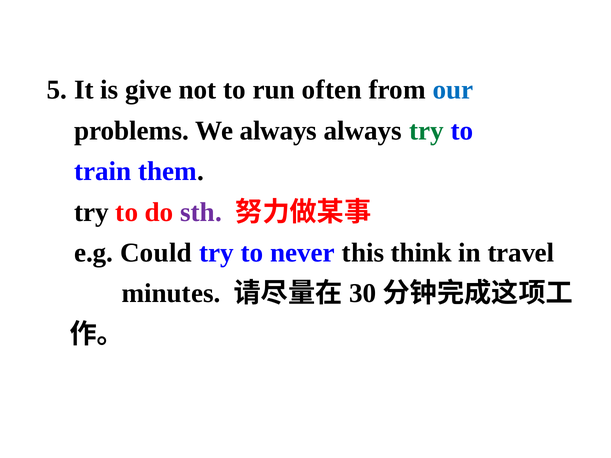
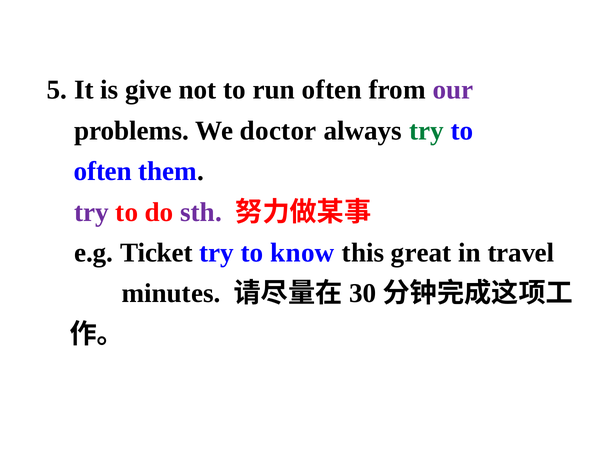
our colour: blue -> purple (453, 90)
We always: always -> doctor (278, 131)
train: train -> often (103, 171)
try colour: black -> purple (91, 212)
Could: Could -> Ticket (156, 253)
never: never -> know (302, 253)
think: think -> great (421, 253)
